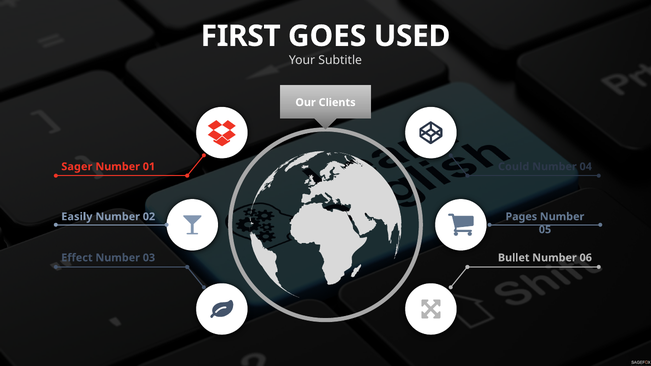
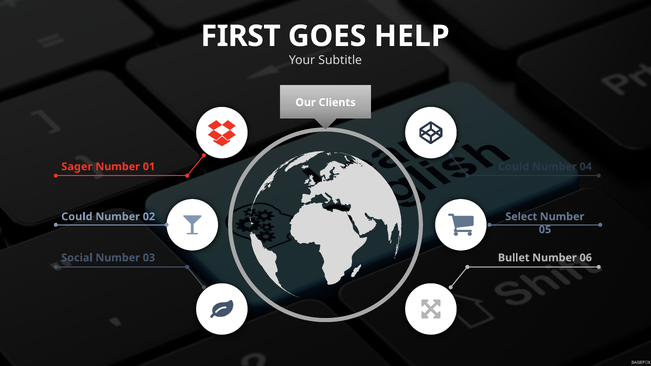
USED: USED -> HELP (412, 36)
Pages: Pages -> Select (521, 217)
Easily: Easily -> Could (77, 217)
Effect: Effect -> Social (77, 258)
